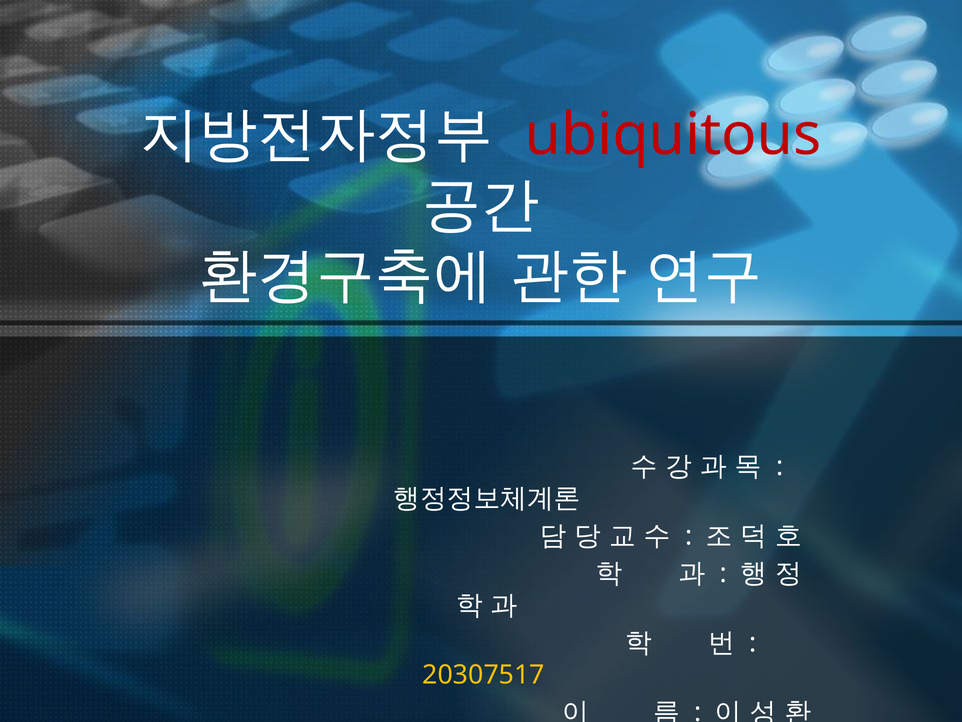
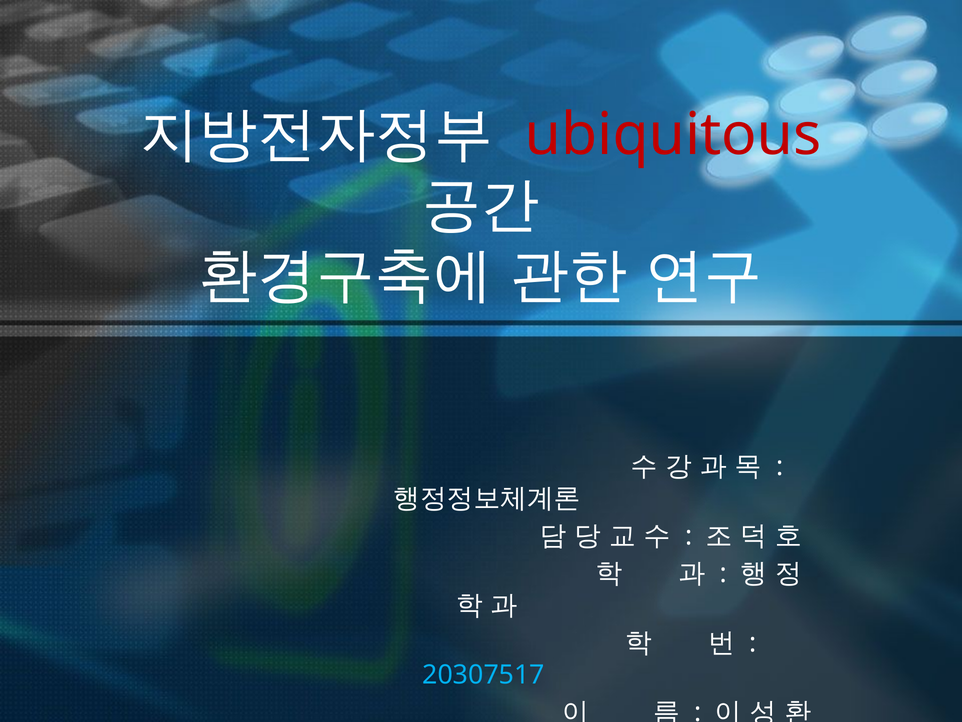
20307517 colour: yellow -> light blue (484, 674)
